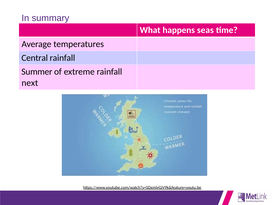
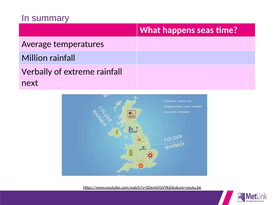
Central: Central -> Million (35, 58)
Summer: Summer -> Verbally (37, 72)
